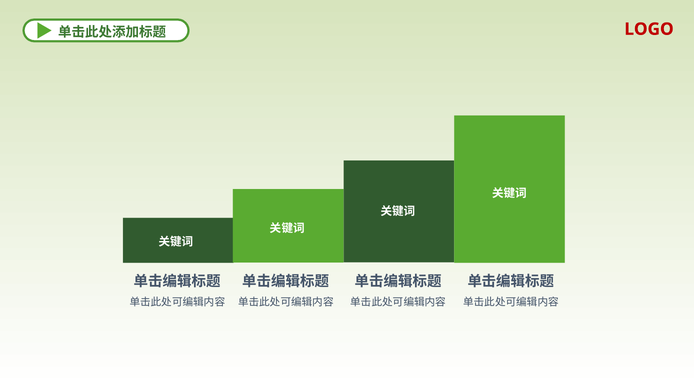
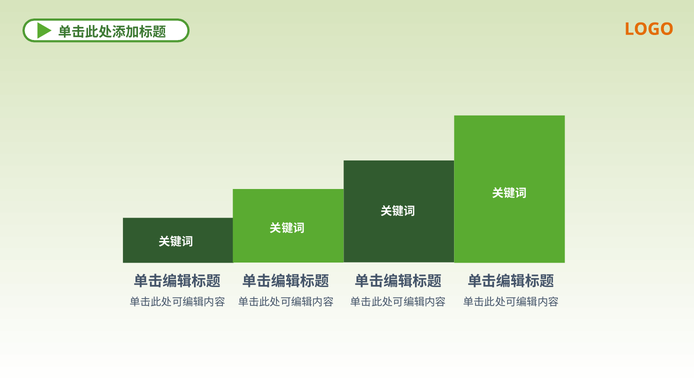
LOGO colour: red -> orange (649, 29)
